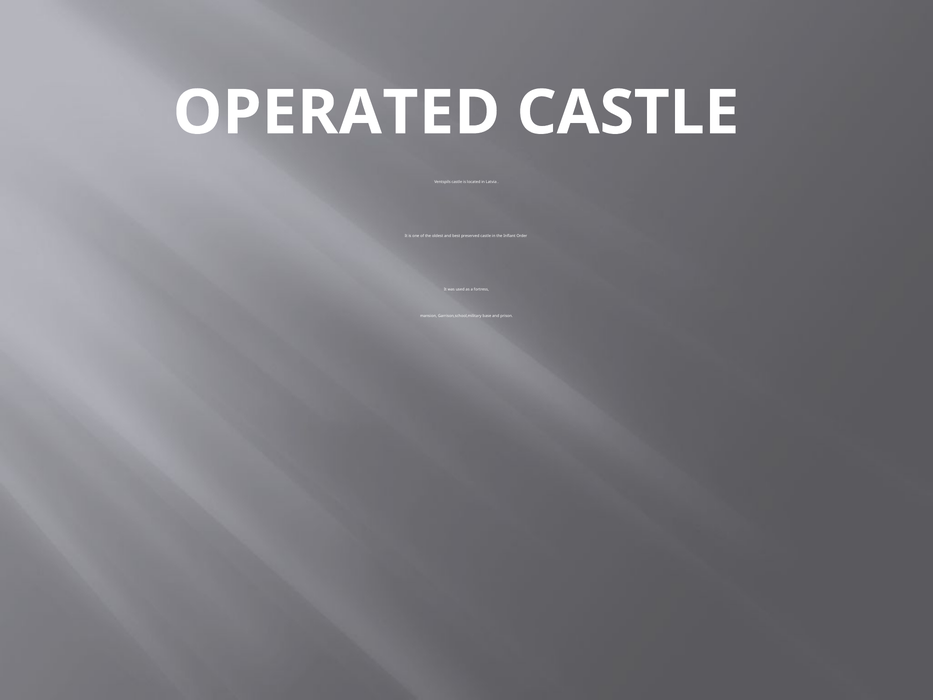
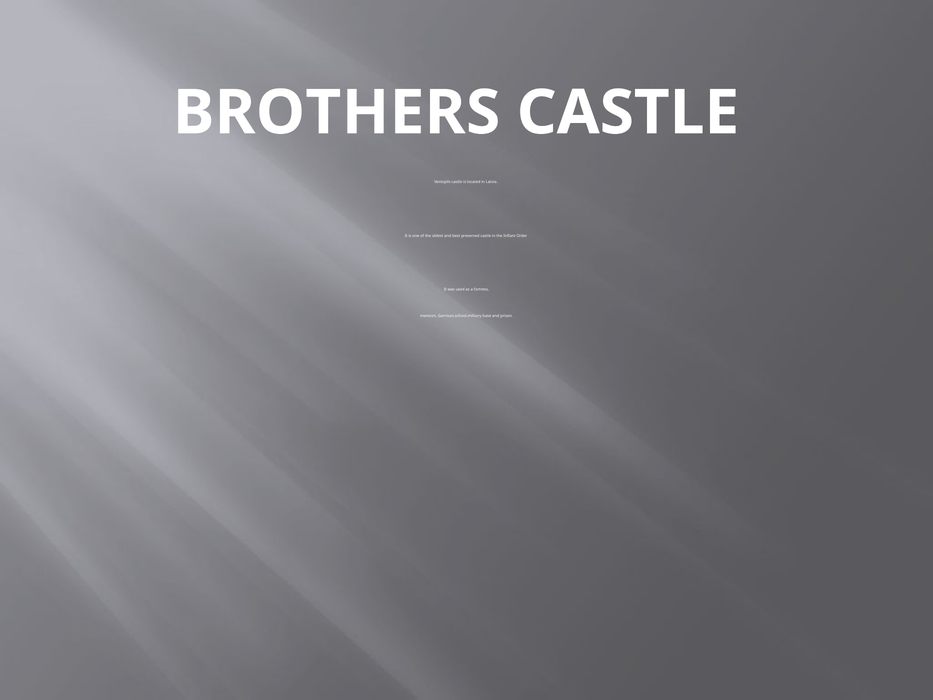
OPERATED: OPERATED -> BROTHERS (337, 113)
